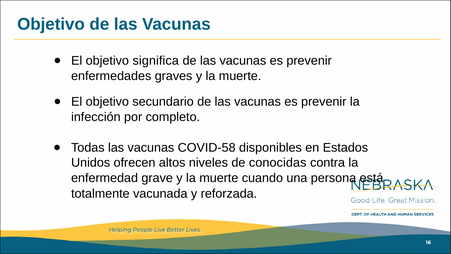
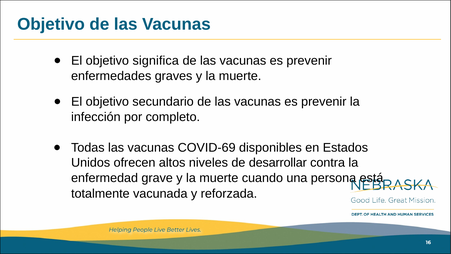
COVID-58: COVID-58 -> COVID-69 (207, 148)
conocidas: conocidas -> desarrollar (278, 163)
